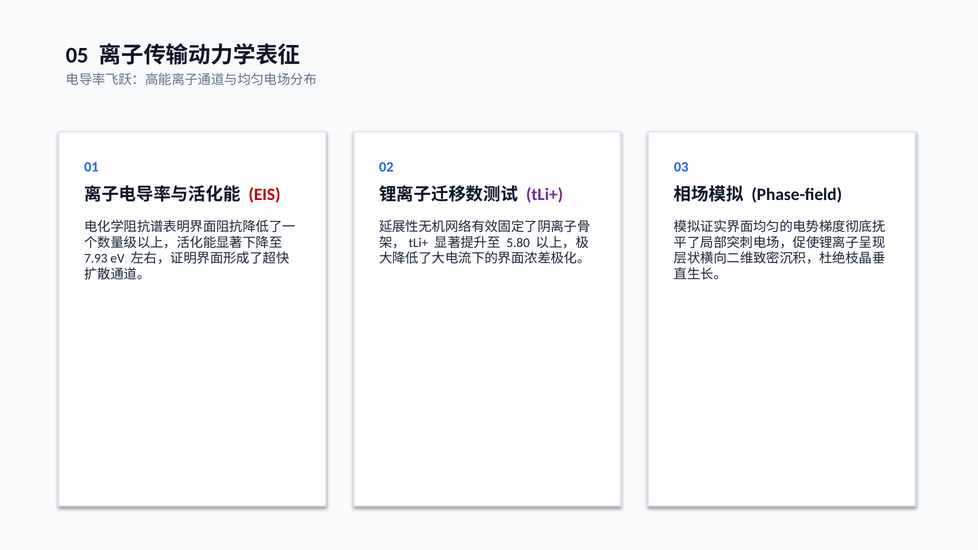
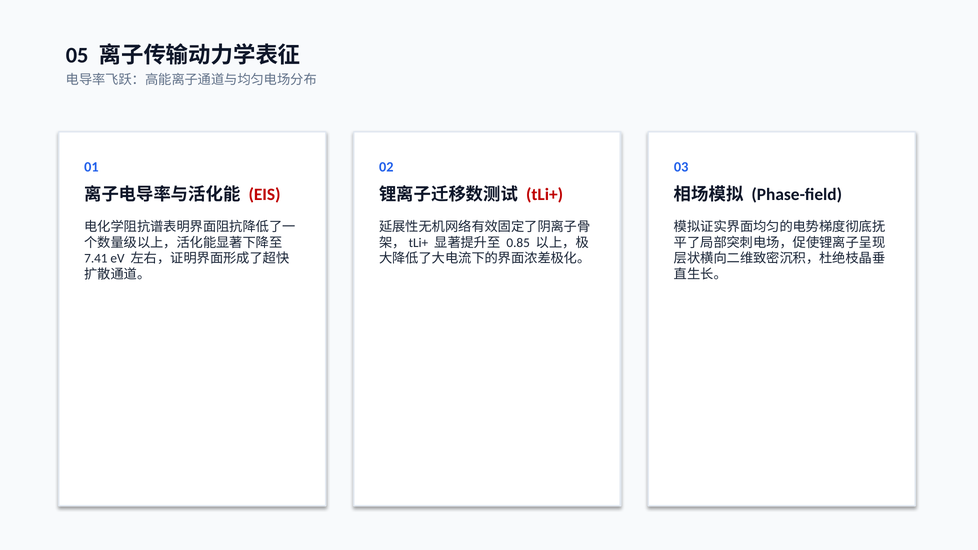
tLi+ colour: purple -> red (545, 194)
5.80: 5.80 -> 0.85 (518, 243)
7.93: 7.93 -> 7.41 (96, 259)
